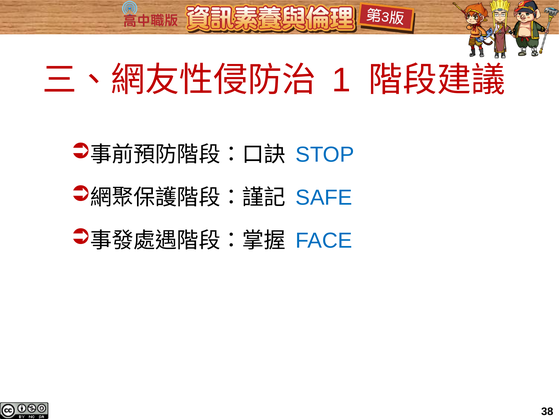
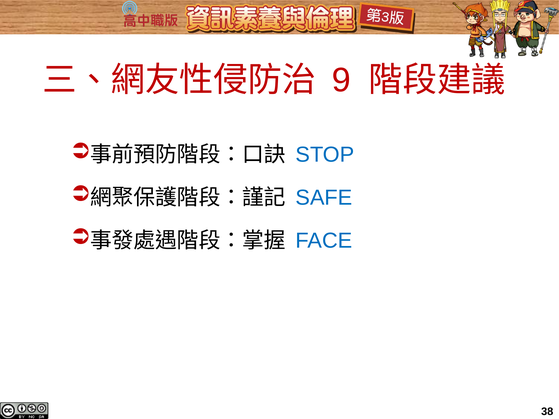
1: 1 -> 9 (341, 80)
